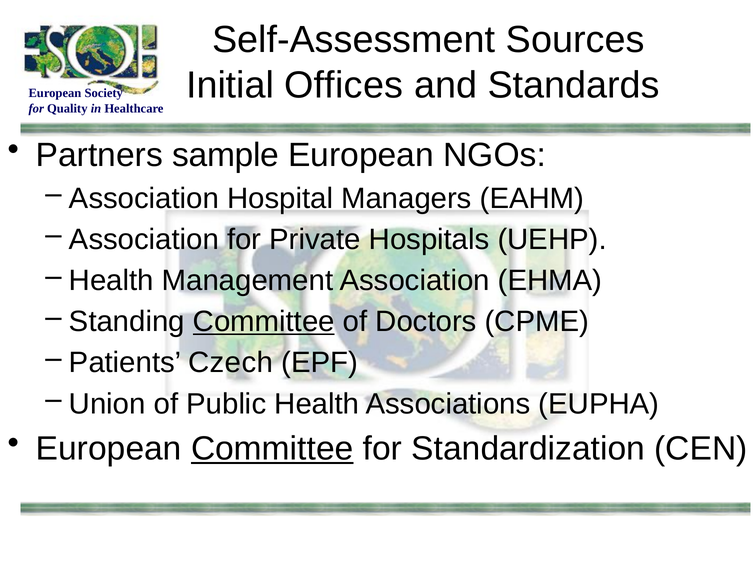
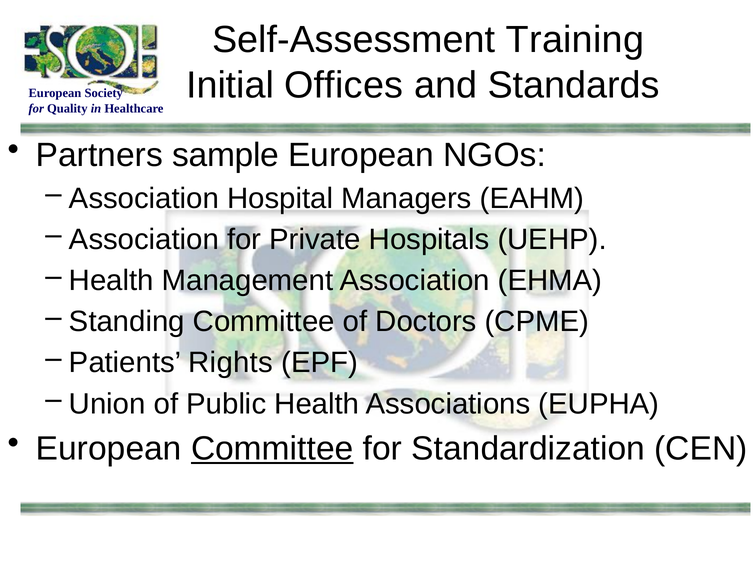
Sources: Sources -> Training (575, 40)
Committee underline: present -> none (264, 322)
Czech: Czech -> Rights (231, 363)
